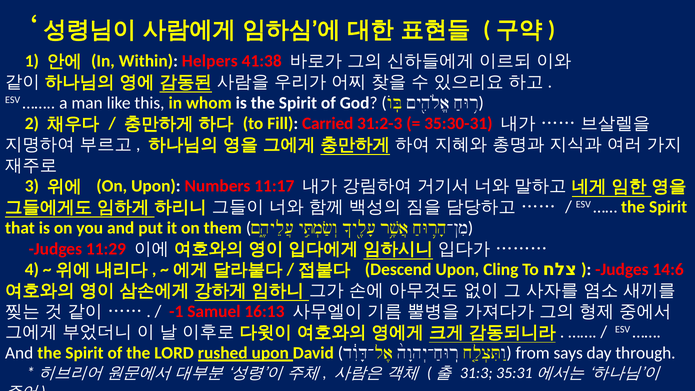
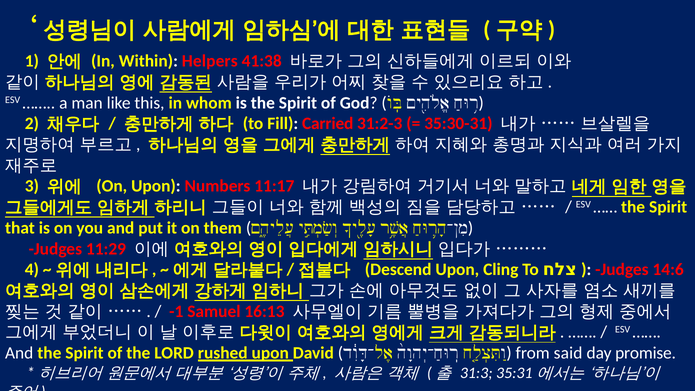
says: says -> said (568, 353)
through: through -> promise (646, 353)
